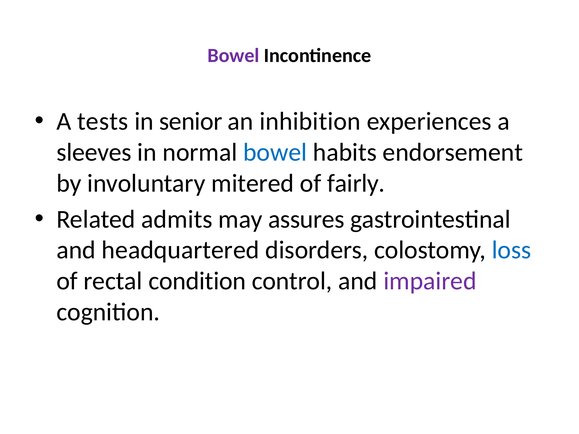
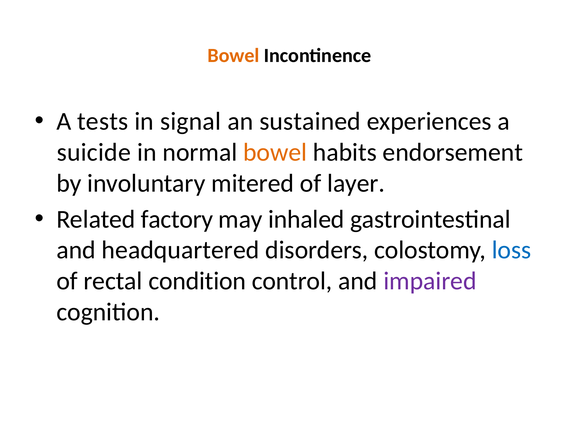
Bowel colour: purple -> orange (233, 55)
senior: senior -> signal (191, 121)
inhibition: inhibition -> sustained (310, 121)
sleeves: sleeves -> suicide (94, 152)
bowel colour: blue -> orange (275, 152)
fairly: fairly -> layer (356, 183)
admits: admits -> factory (177, 219)
assures: assures -> inhaled (306, 219)
